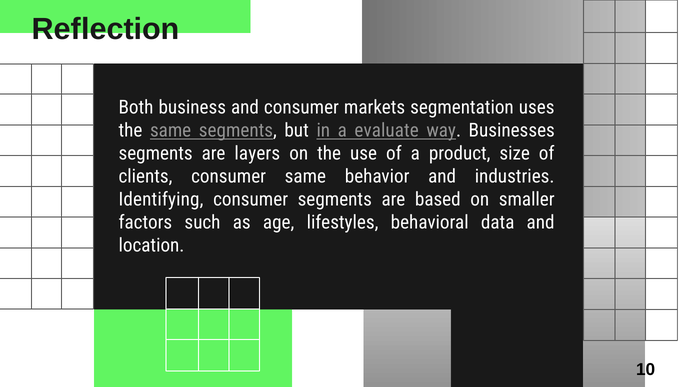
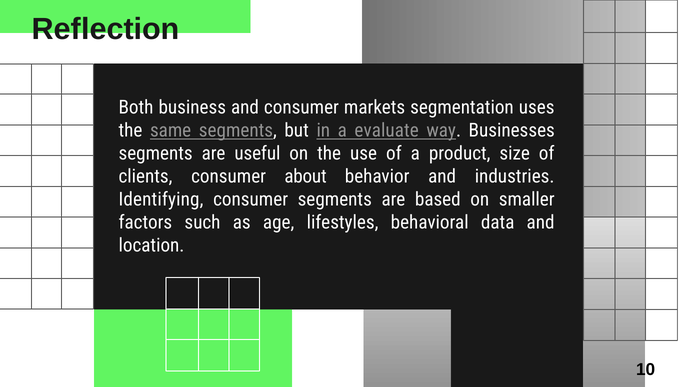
layers: layers -> useful (257, 154)
consumer same: same -> about (306, 176)
